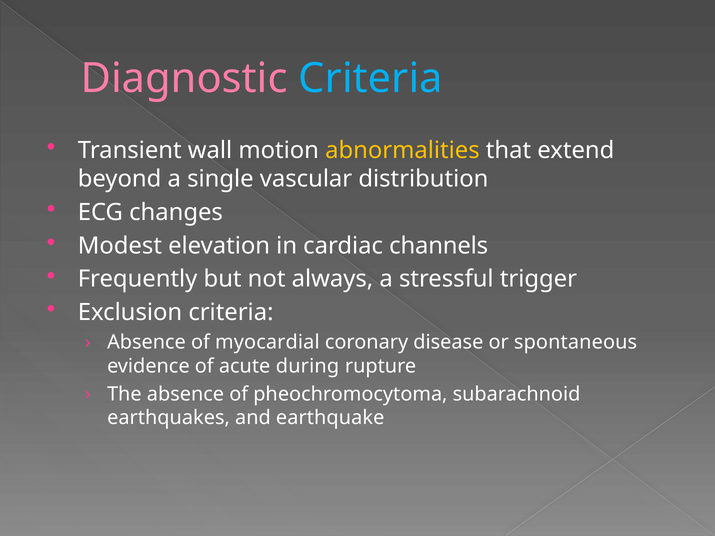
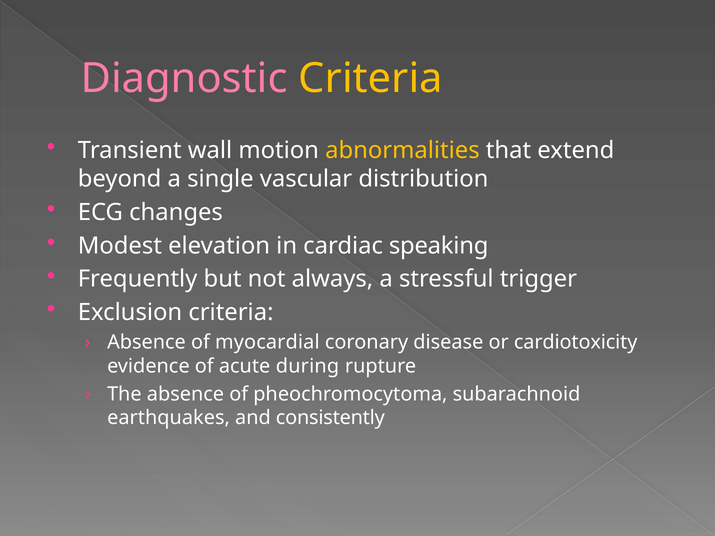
Criteria colour: light blue -> yellow (371, 79)
channels: channels -> speaking (439, 246)
spontaneous: spontaneous -> cardiotoxicity (576, 343)
earthquake: earthquake -> consistently (330, 418)
